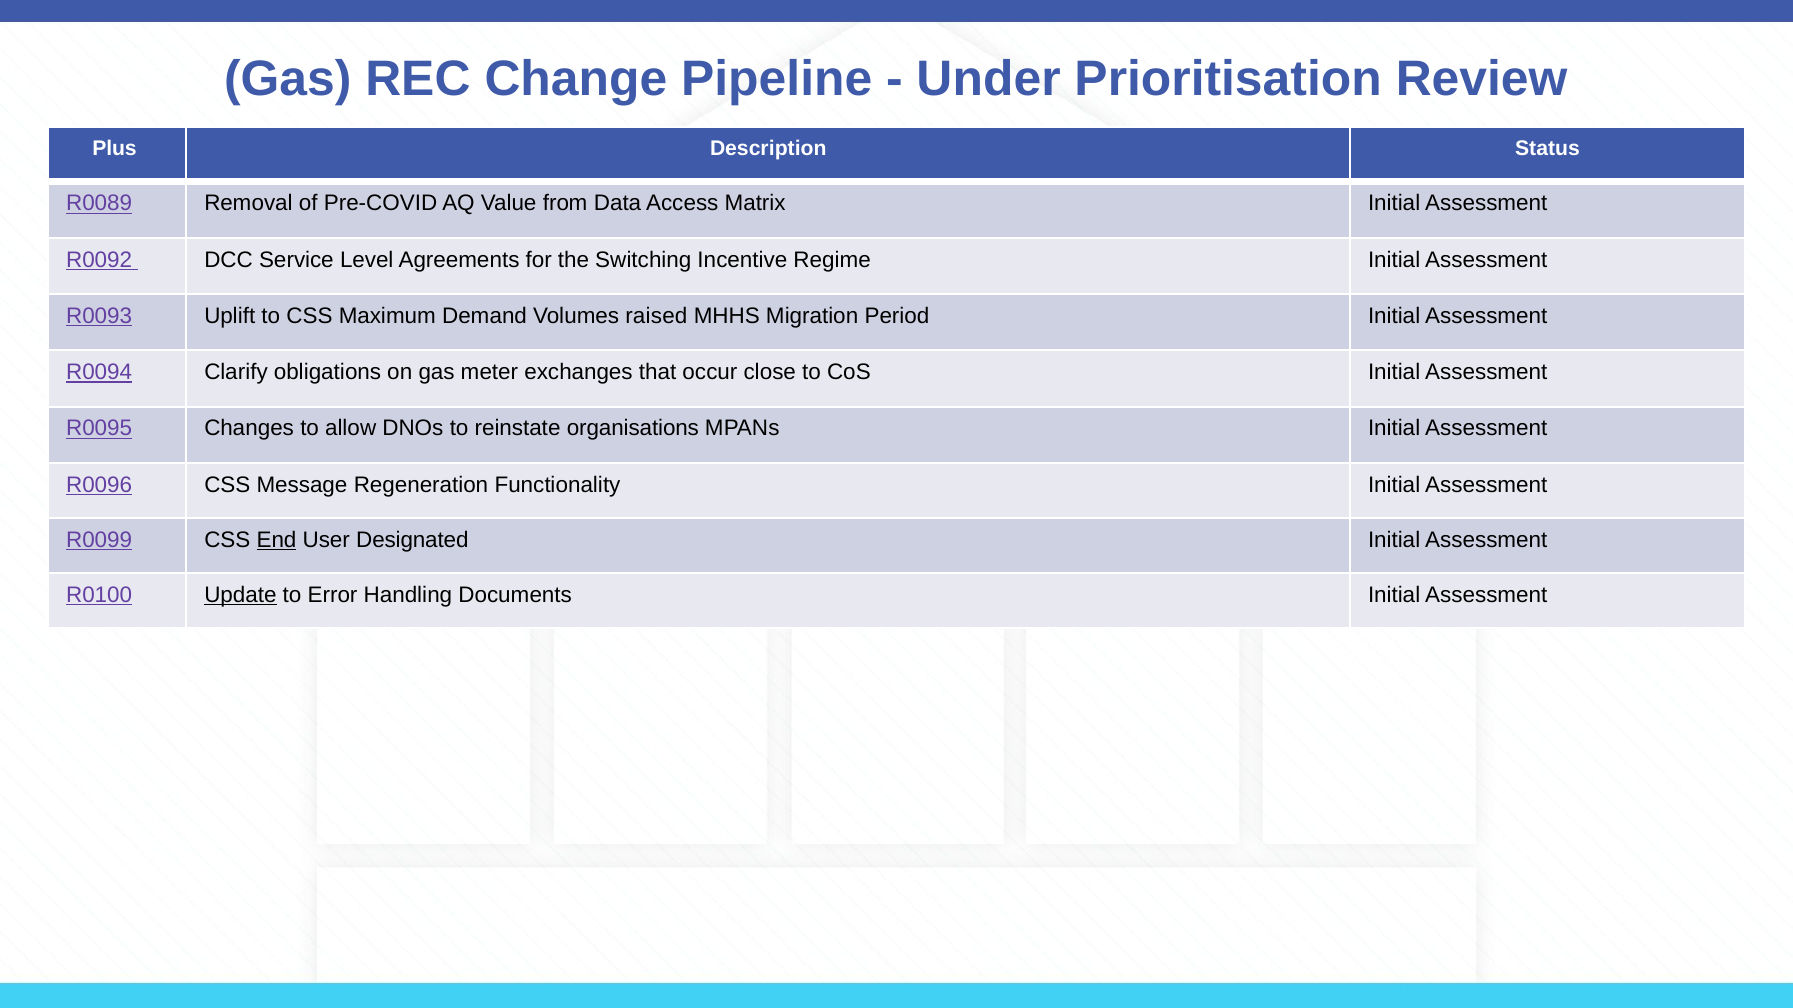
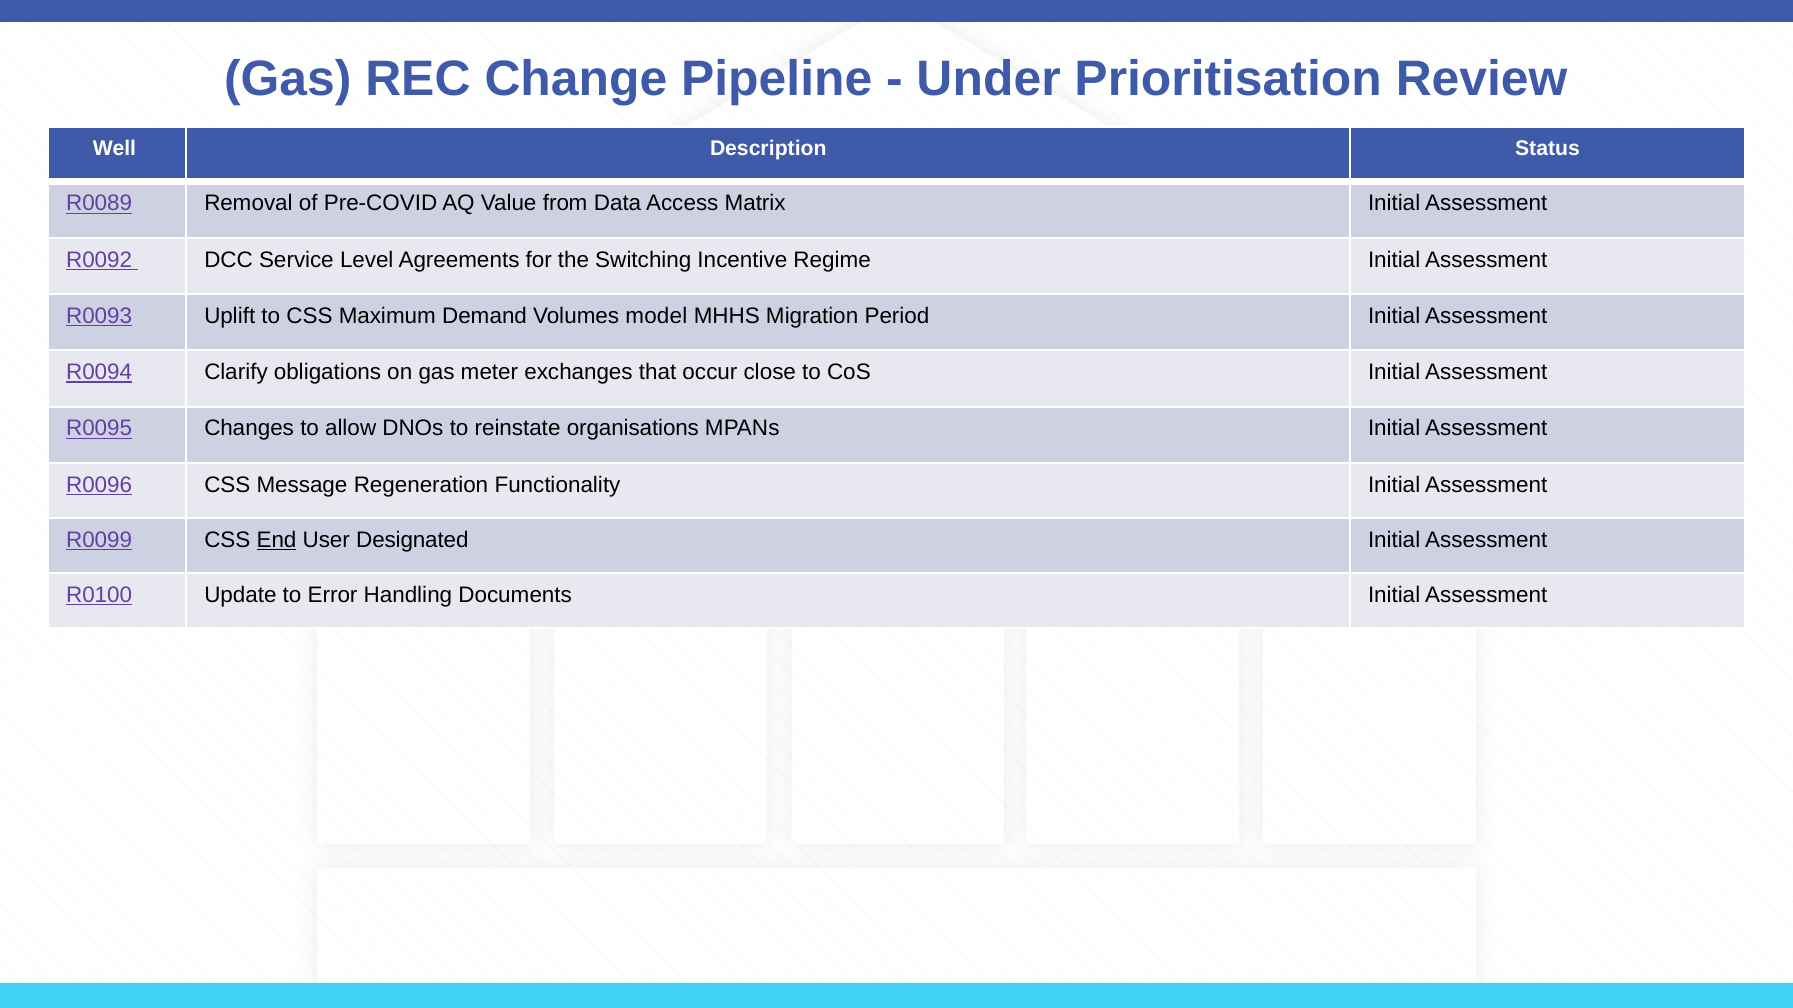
Plus: Plus -> Well (114, 149)
raised: raised -> model (656, 316)
Update underline: present -> none (240, 595)
